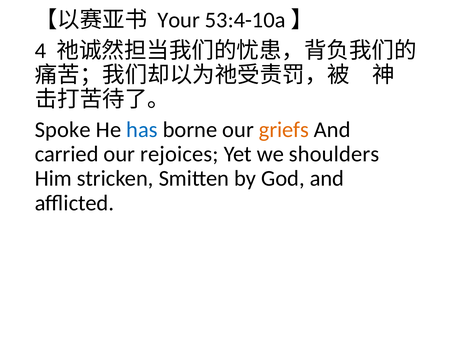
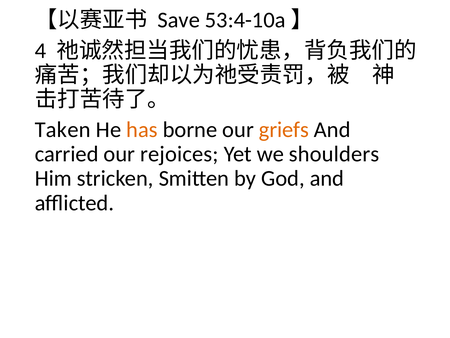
Your: Your -> Save (179, 20)
Spoke: Spoke -> Taken (63, 130)
has colour: blue -> orange (142, 130)
